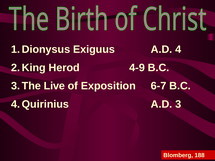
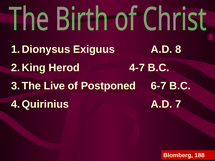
4: 4 -> 8 (178, 49)
4-9: 4-9 -> 4-7 (137, 68)
Exposition: Exposition -> Postponed (108, 86)
3: 3 -> 7 (178, 104)
